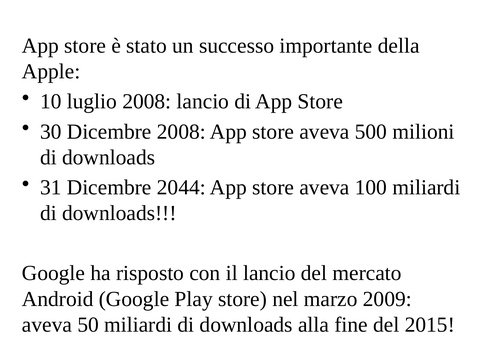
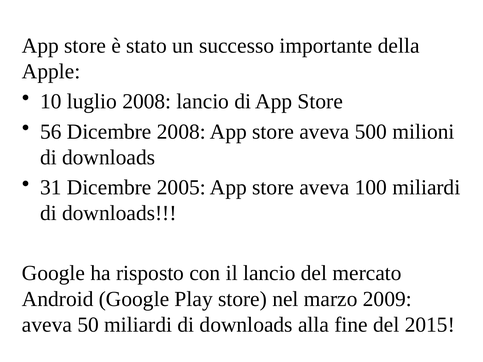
30: 30 -> 56 (51, 132)
2044: 2044 -> 2005 (181, 188)
